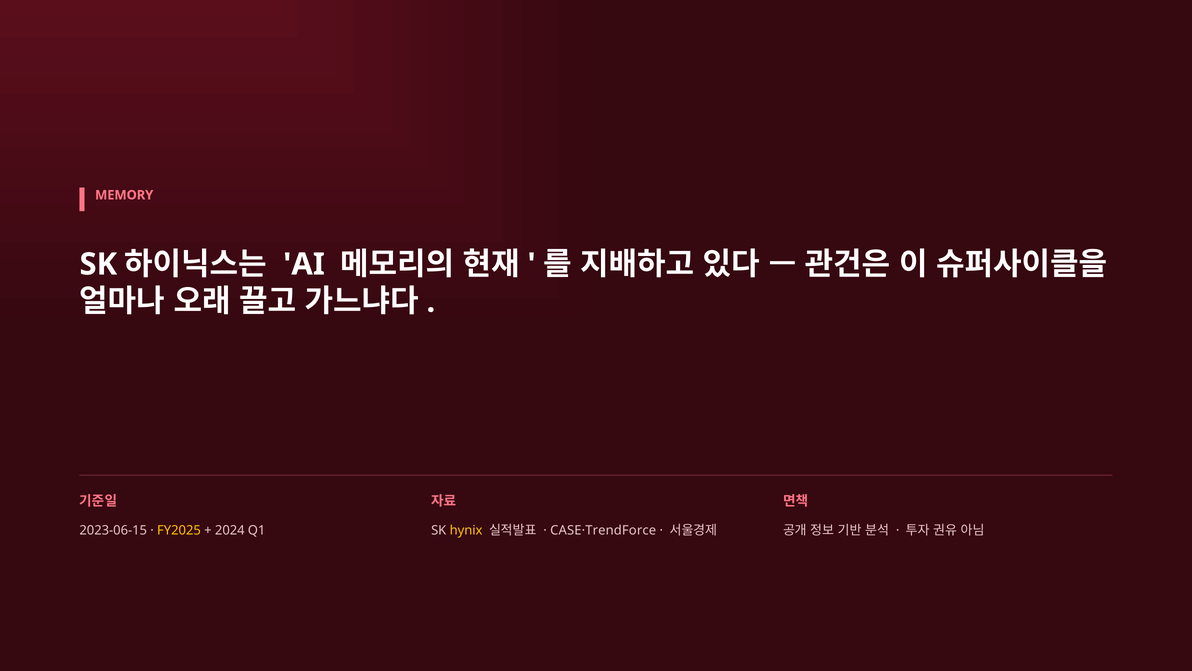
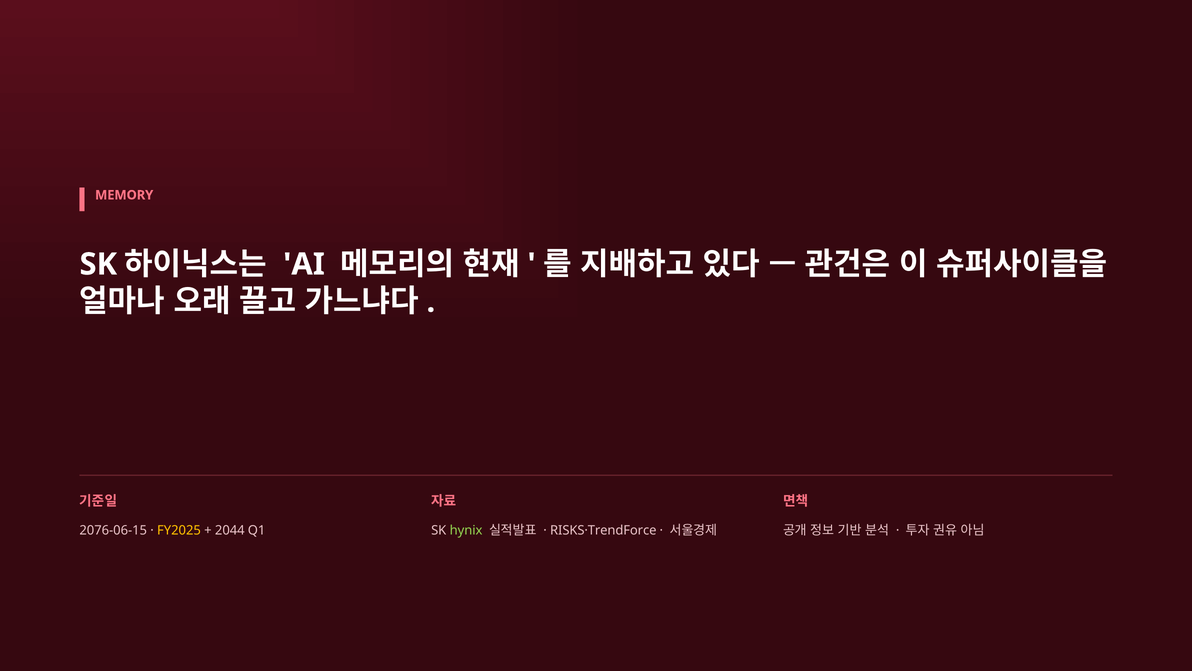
2023-06-15: 2023-06-15 -> 2076-06-15 (113, 530)
2024: 2024 -> 2044 (230, 530)
hynix colour: yellow -> light green (466, 530)
CASE·TrendForce: CASE·TrendForce -> RISKS·TrendForce (603, 530)
